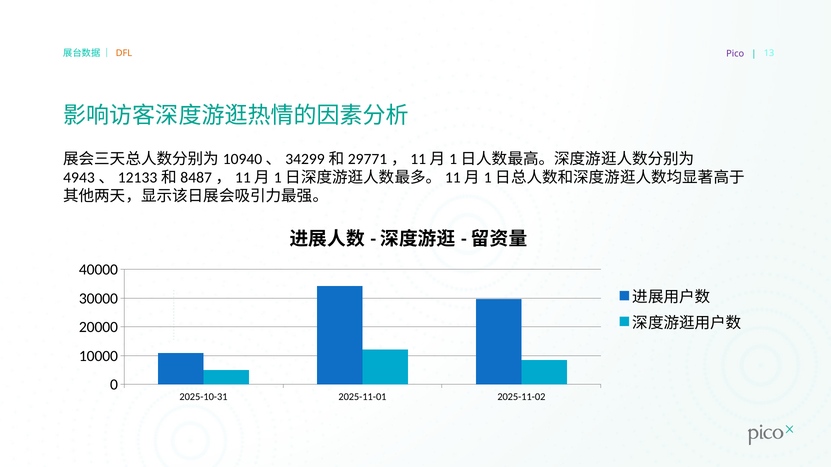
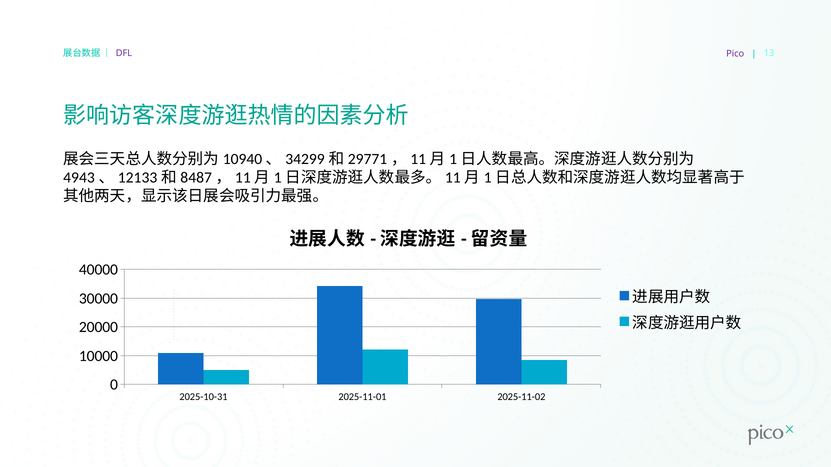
DFL colour: orange -> purple (124, 53)
